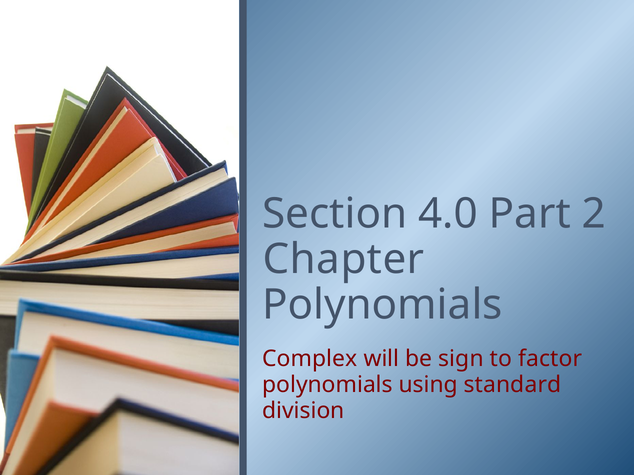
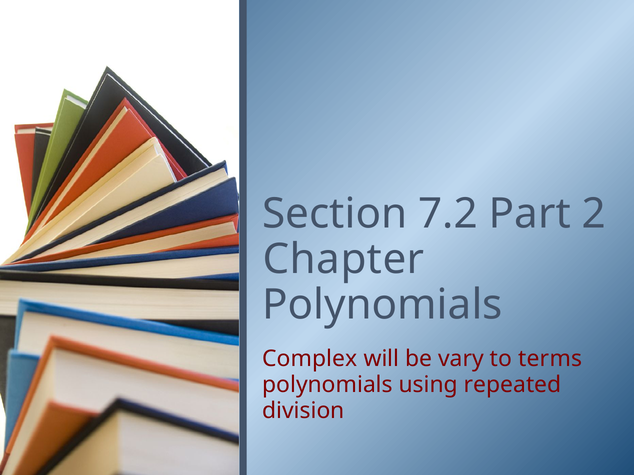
4.0: 4.0 -> 7.2 (448, 214)
sign: sign -> vary (461, 359)
factor: factor -> terms (550, 359)
standard: standard -> repeated (513, 385)
